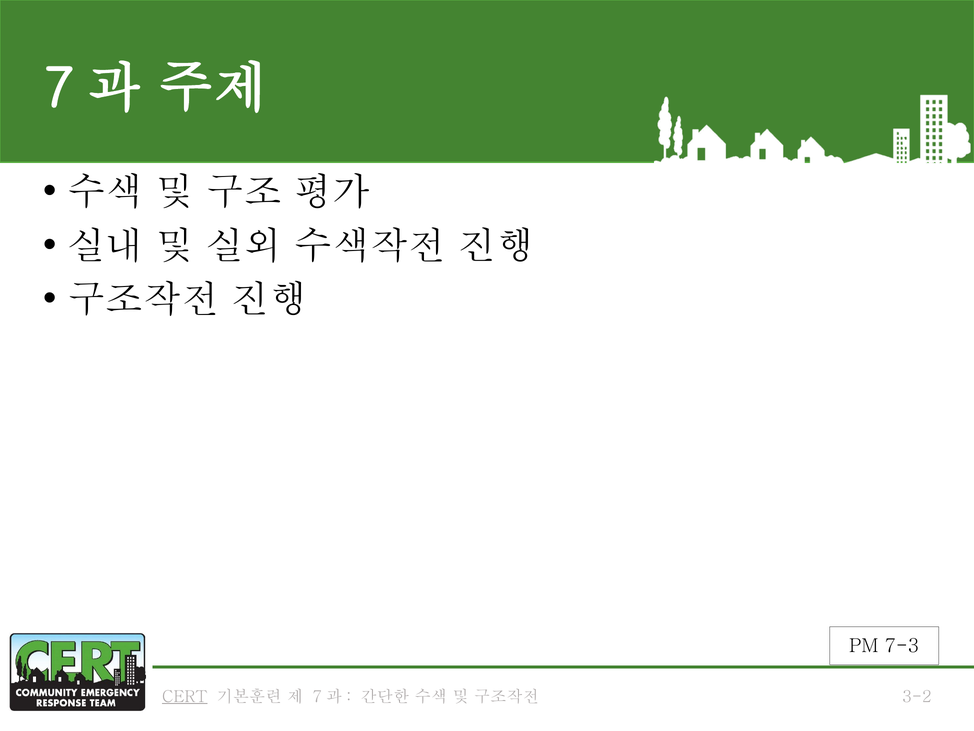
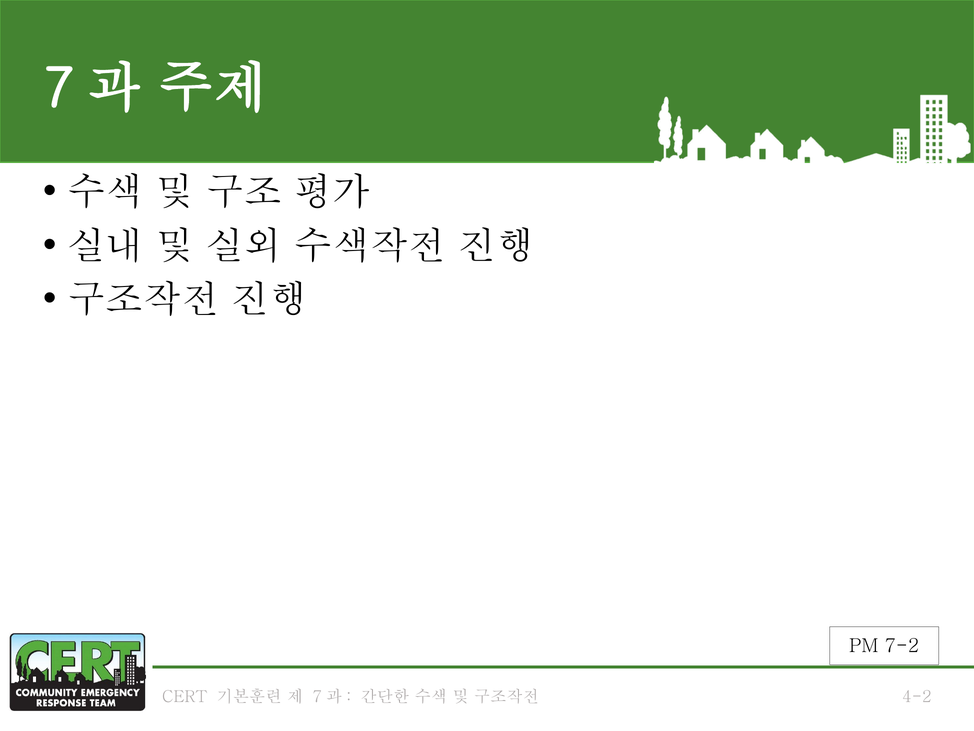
7-3: 7-3 -> 7-2 (902, 645)
CERT underline: present -> none (185, 696)
3-2: 3-2 -> 4-2 (917, 696)
